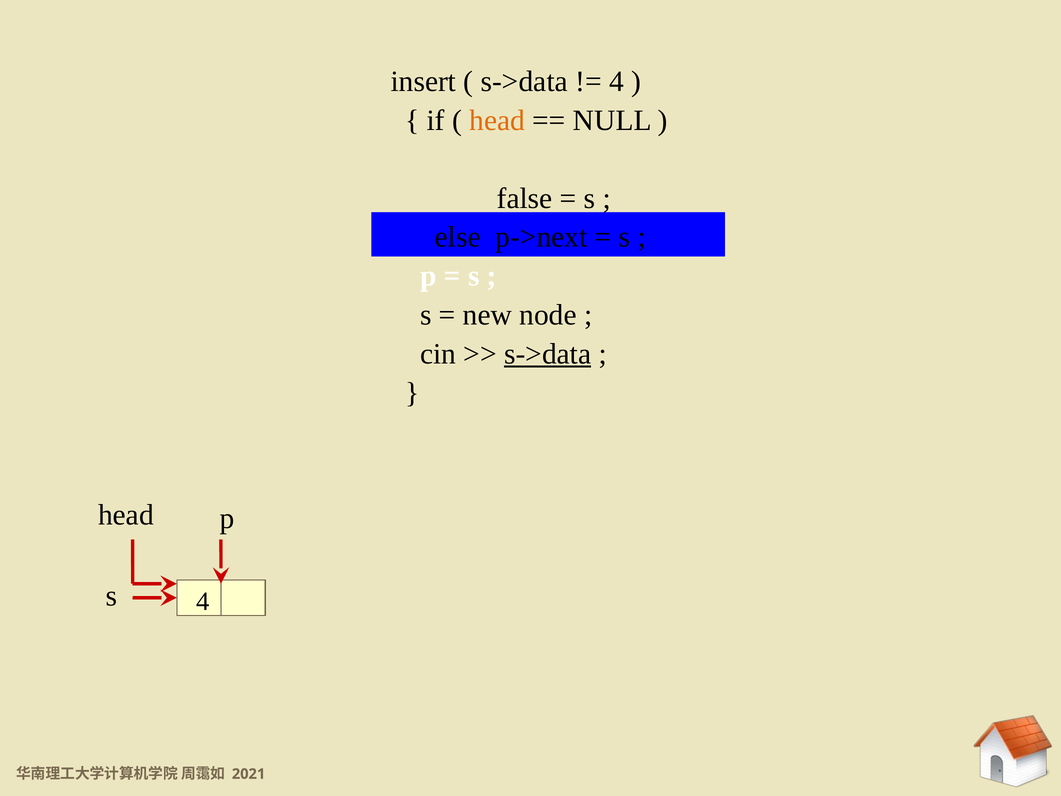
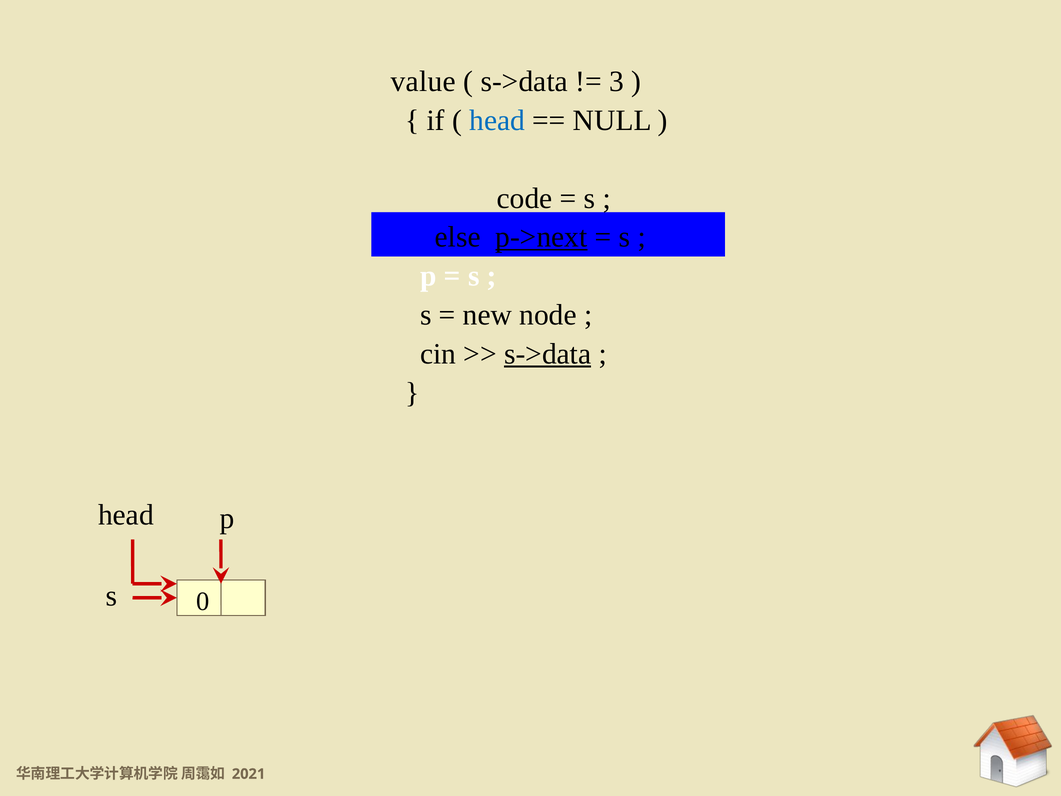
insert: insert -> value (423, 82)
4: 4 -> 3 (616, 82)
head colour: orange -> blue (497, 120)
false: false -> code (525, 198)
p->next underline: none -> present (541, 237)
s 4: 4 -> 0 (203, 601)
